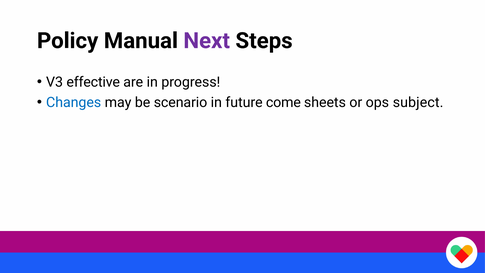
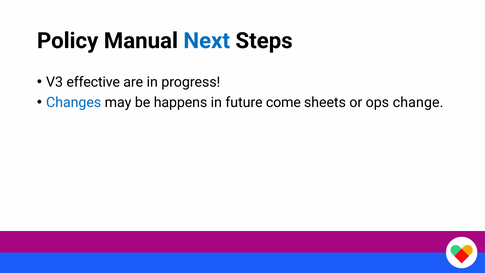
Next colour: purple -> blue (207, 41)
scenario: scenario -> happens (181, 102)
subject: subject -> change (418, 102)
